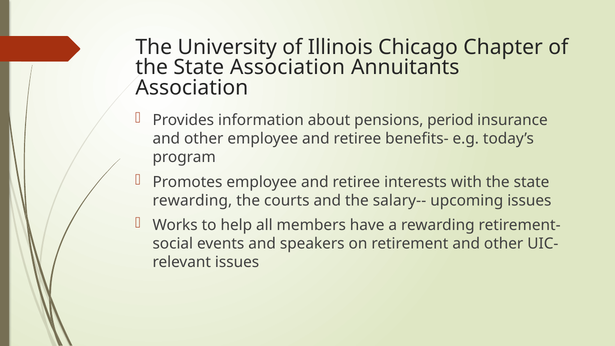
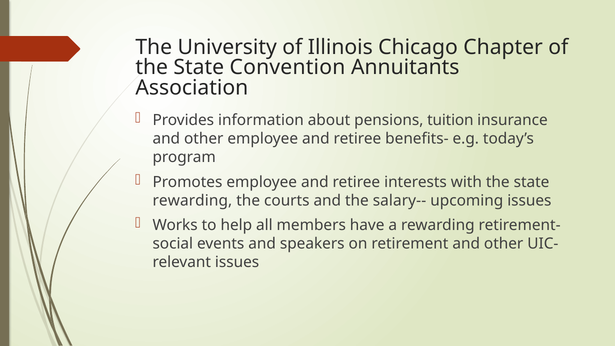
State Association: Association -> Convention (287, 67)
period: period -> tuition (450, 120)
